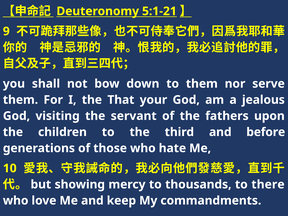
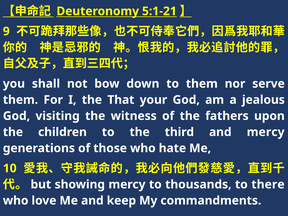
servant: servant -> witness (134, 116)
and before: before -> mercy (266, 132)
